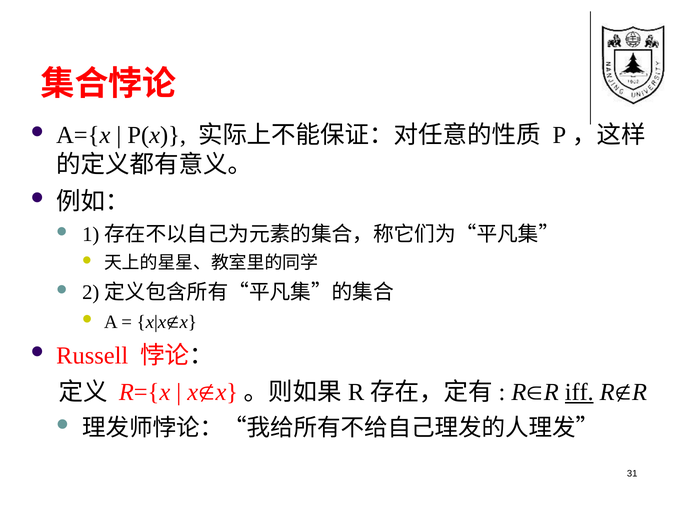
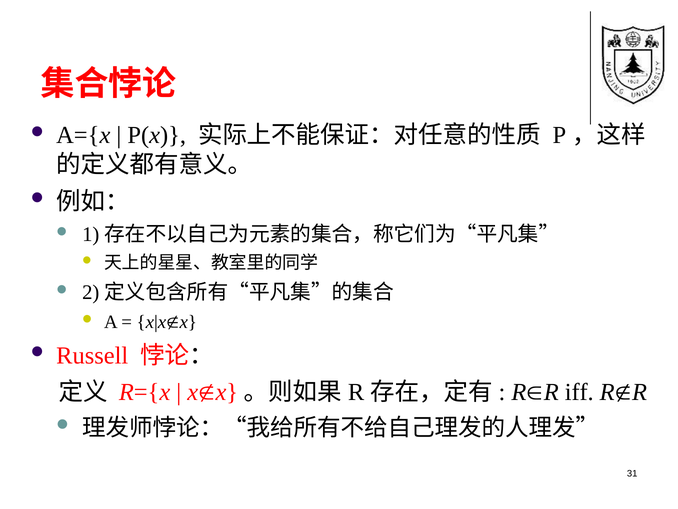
iff underline: present -> none (579, 392)
